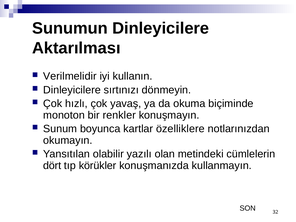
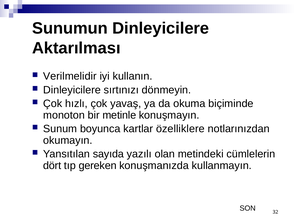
renkler: renkler -> metinle (119, 115)
olabilir: olabilir -> sayıda (108, 154)
körükler: körükler -> gereken (98, 166)
